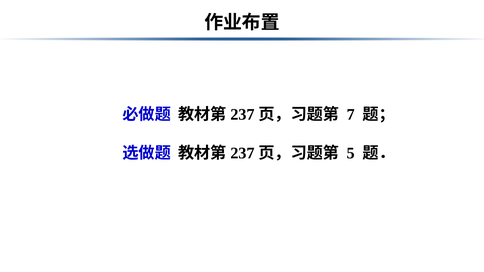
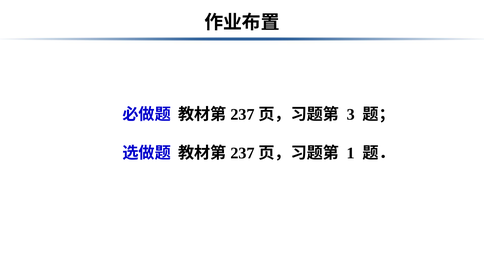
7: 7 -> 3 (351, 115)
5: 5 -> 1 (351, 153)
